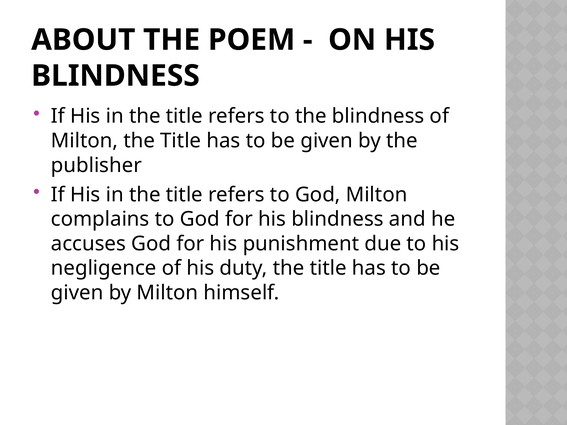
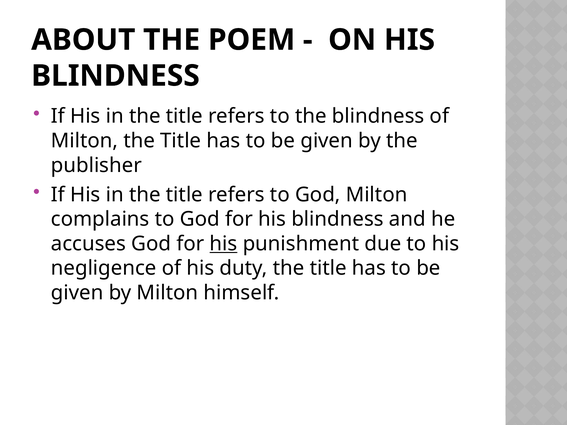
his underline: none -> present (223, 244)
